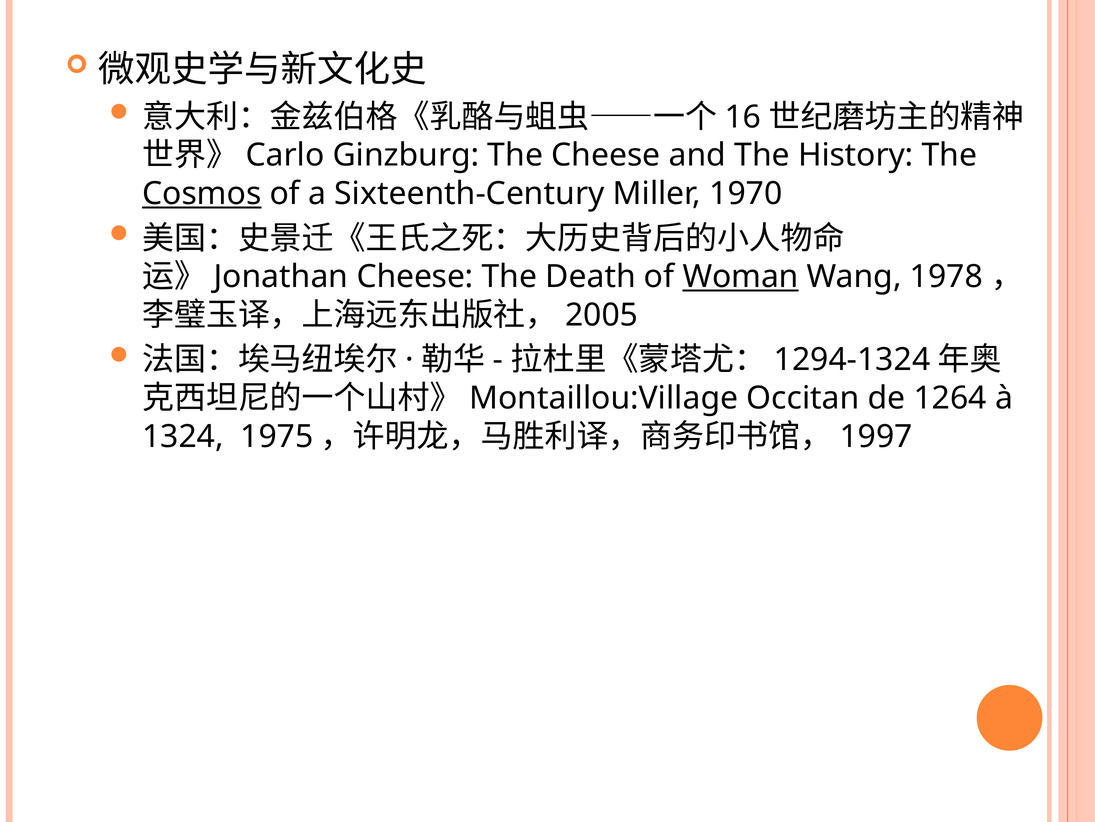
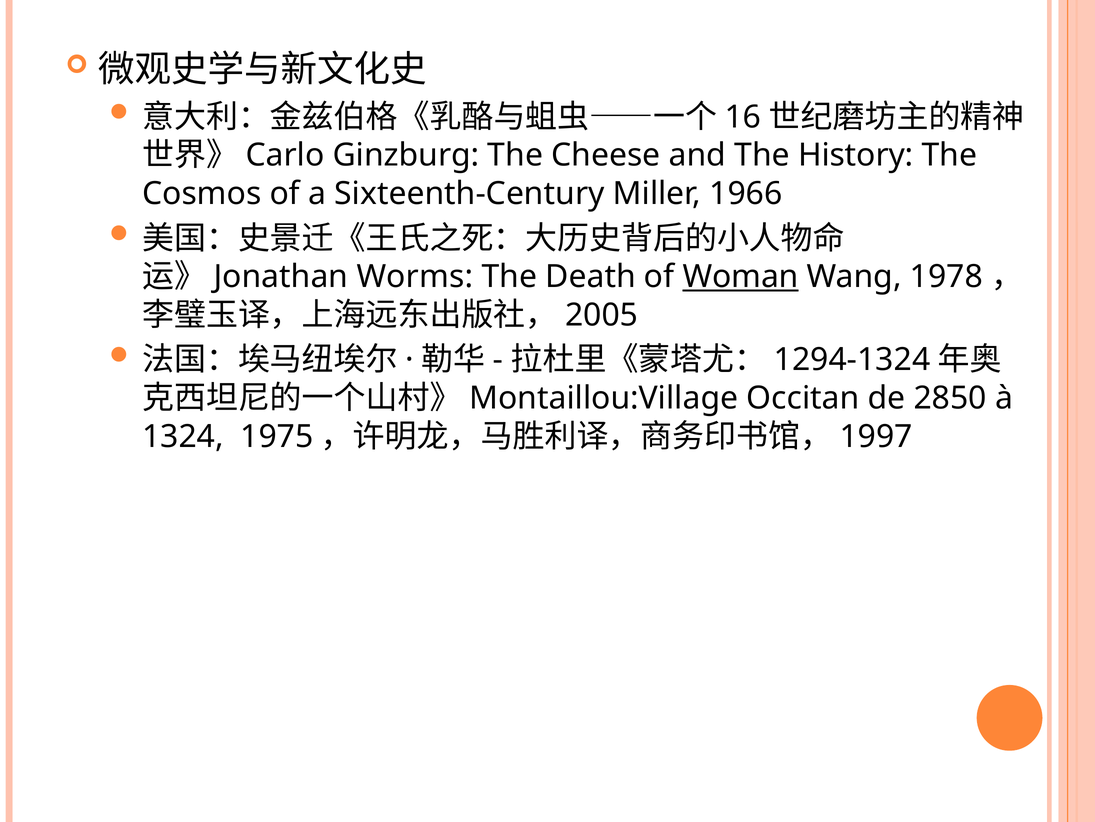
Cosmos underline: present -> none (202, 194)
1970: 1970 -> 1966 (746, 194)
Cheese: Cheese -> Worms (415, 277)
1264: 1264 -> 2850 (950, 398)
